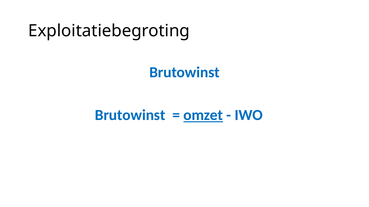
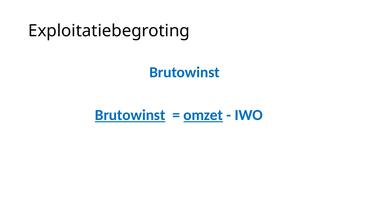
Brutowinst underline: none -> present (130, 115)
